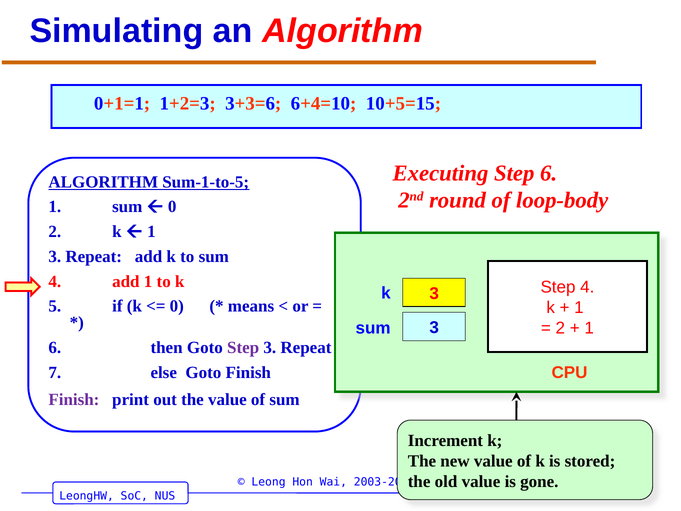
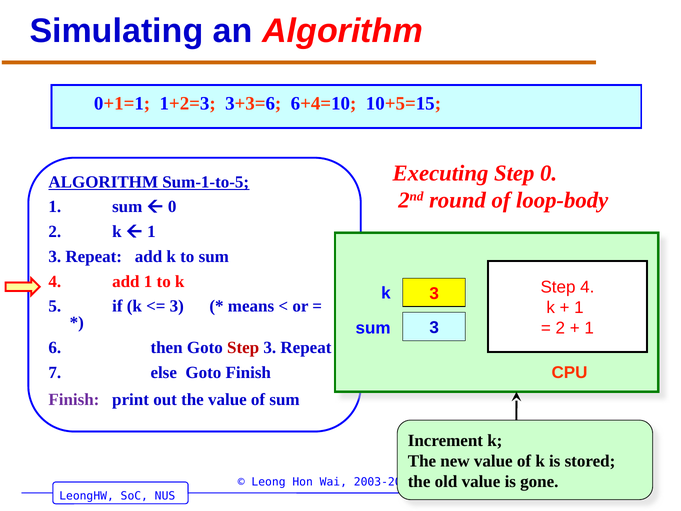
Step 6: 6 -> 0 (549, 173)
0: 0 -> 3 (177, 306)
Step colour: purple -> red (243, 347)
